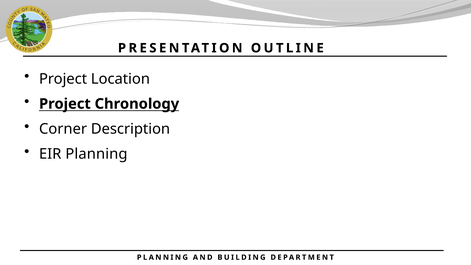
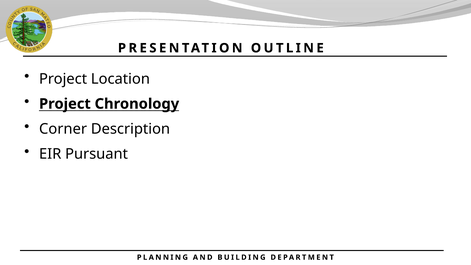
EIR Planning: Planning -> Pursuant (97, 154)
